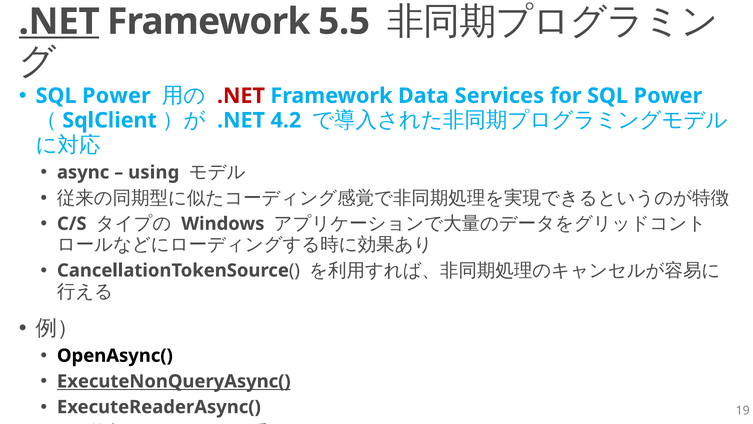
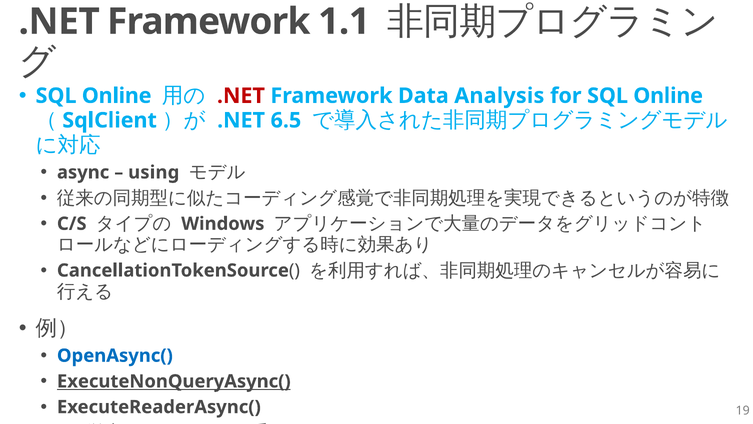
.NET underline: present -> none (59, 22)
5.5: 5.5 -> 1.1 (344, 22)
Power: Power -> Online (117, 96)
Services: Services -> Analysis (499, 96)
for SQL Power: Power -> Online (668, 96)
4.2: 4.2 -> 6.5 (286, 120)
OpenAsync( colour: black -> blue (115, 355)
